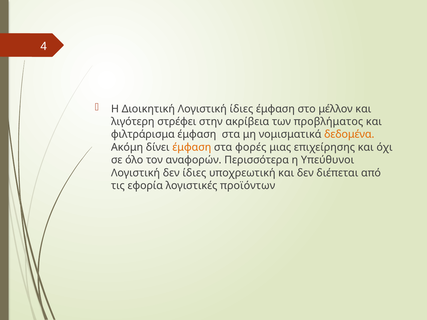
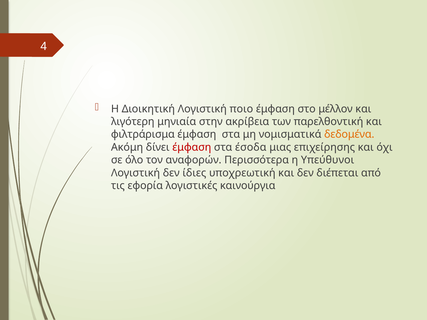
Λογιστική ίδιες: ίδιες -> ποιο (241, 109)
στρέφει: στρέφει -> μηνιαία (177, 122)
προβλήματος: προβλήματος -> παρελθοντική (328, 122)
έμφαση colour: orange -> red (192, 147)
φορές: φορές -> έσοδα (251, 147)
προϊόντων: προϊόντων -> καινούργια (248, 186)
